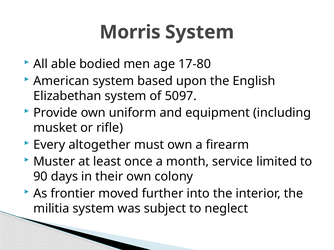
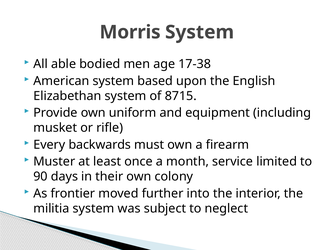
17-80: 17-80 -> 17-38 (195, 64)
5097: 5097 -> 8715 (181, 96)
altogether: altogether -> backwards (100, 145)
